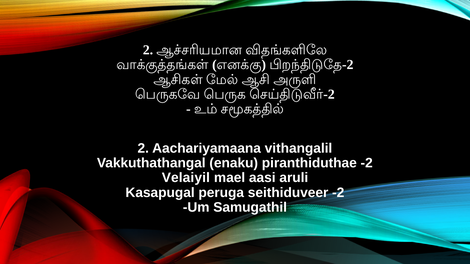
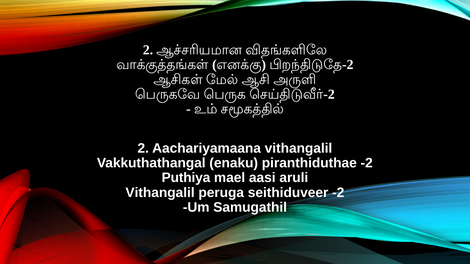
Velaiyil: Velaiyil -> Puthiya (186, 178)
Kasapugal: Kasapugal -> Vithangalil (160, 193)
